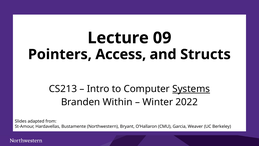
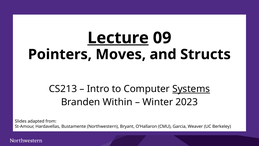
Lecture underline: none -> present (118, 38)
Access: Access -> Moves (121, 54)
2022: 2022 -> 2023 (187, 102)
